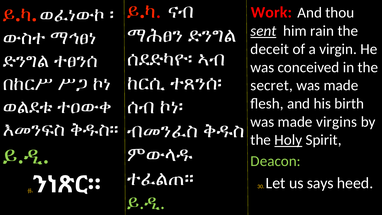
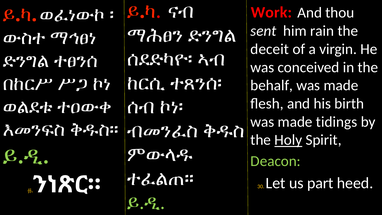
sent underline: present -> none (263, 31)
secret: secret -> behalf (272, 85)
virgins: virgins -> tidings (337, 122)
says: says -> part (320, 183)
